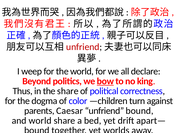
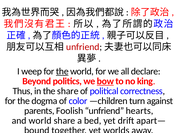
the underline: none -> present (62, 71)
Caesar: Caesar -> Foolish (70, 110)
unfriend bound: bound -> hearts (140, 110)
